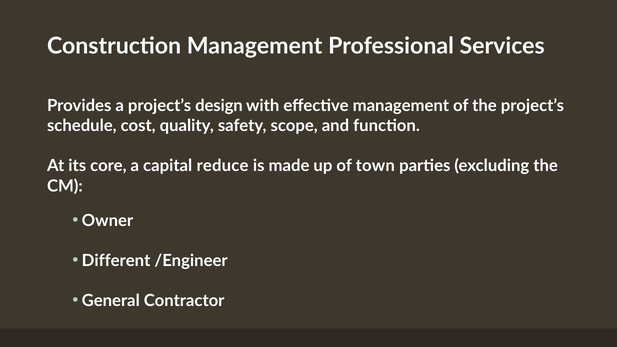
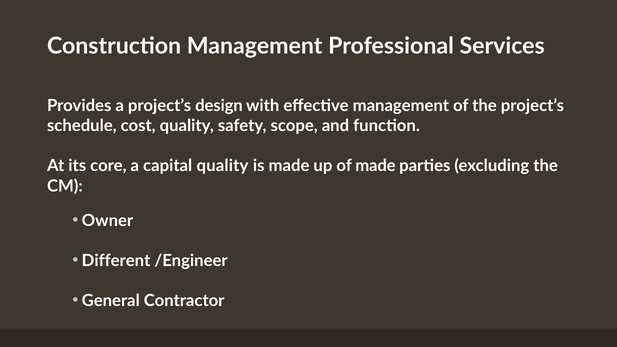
capital reduce: reduce -> quality (222, 166)
of town: town -> made (375, 166)
